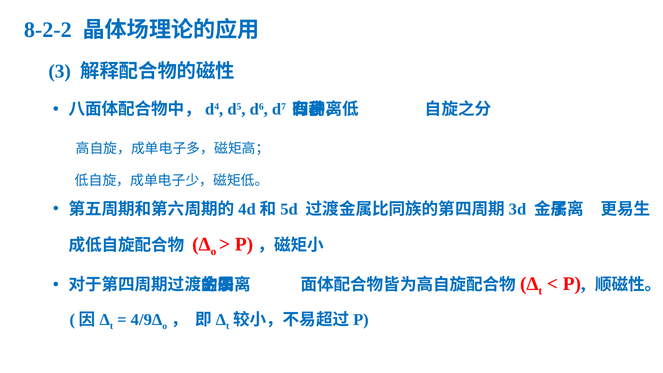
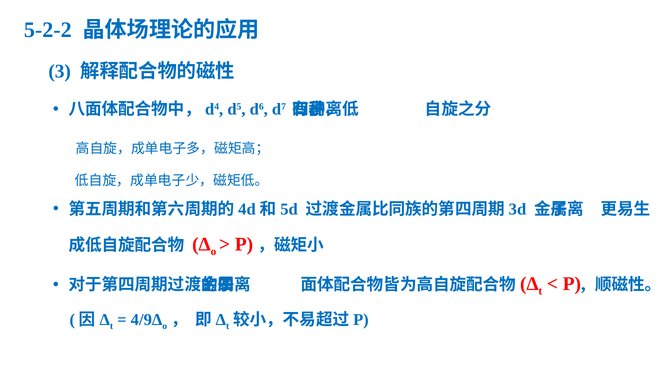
8-2-2: 8-2-2 -> 5-2-2 (48, 30)
